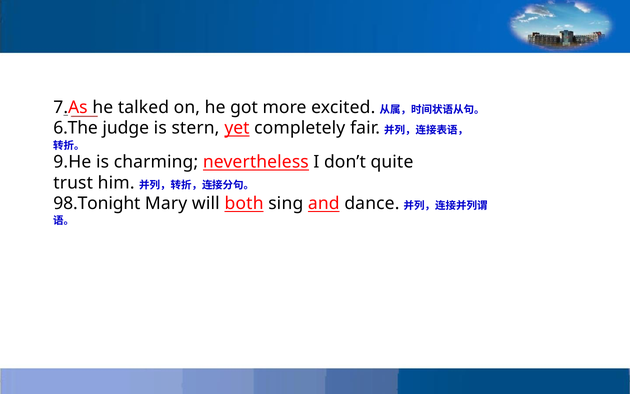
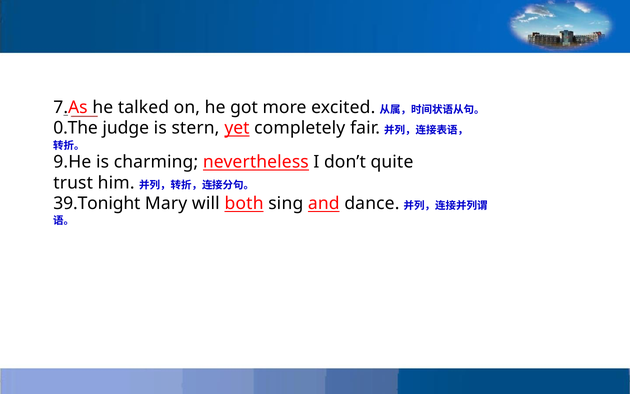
6.The: 6.The -> 0.The (76, 128)
98.Tonight: 98.Tonight -> 39.Tonight (97, 203)
